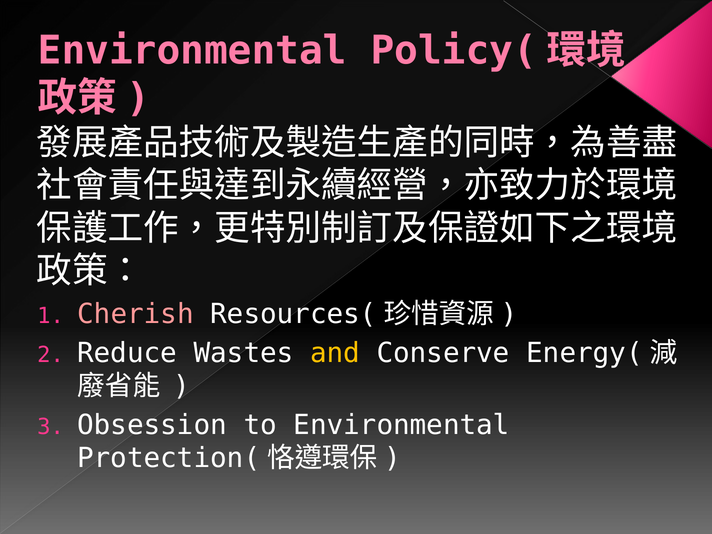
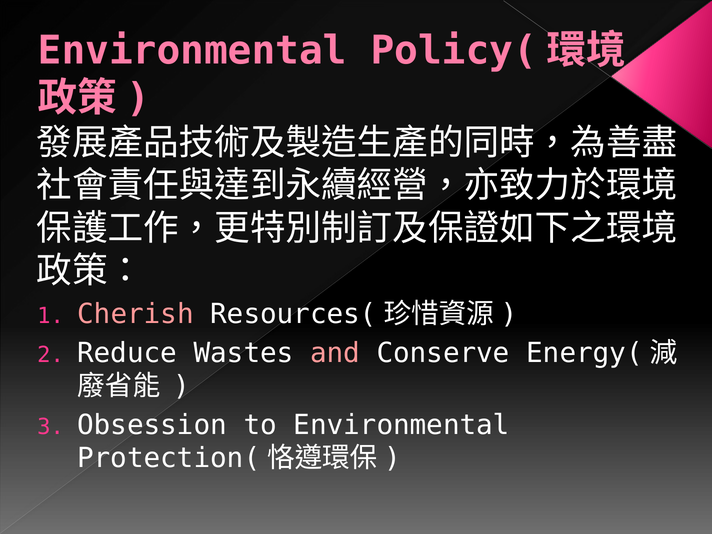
and colour: yellow -> pink (335, 353)
